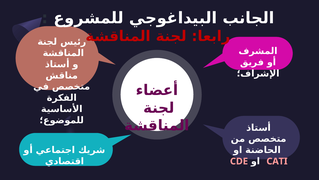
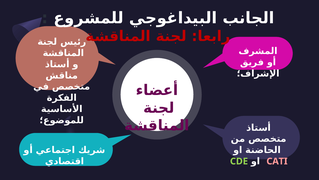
CDE colour: pink -> light green (239, 161)
